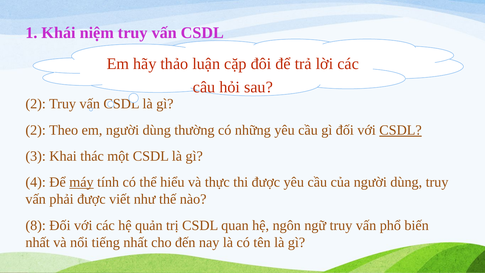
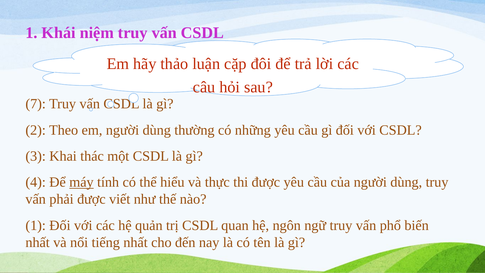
2: 2 -> 7 (36, 104)
CSDL underline: present -> none (400, 130)
8: 8 -> 1 (36, 225)
